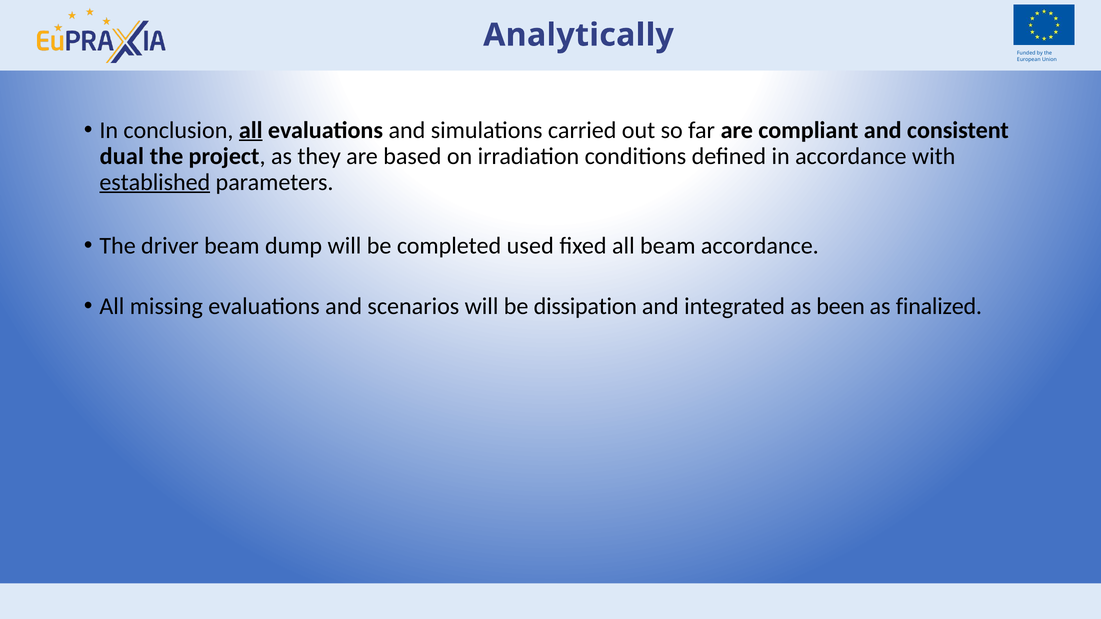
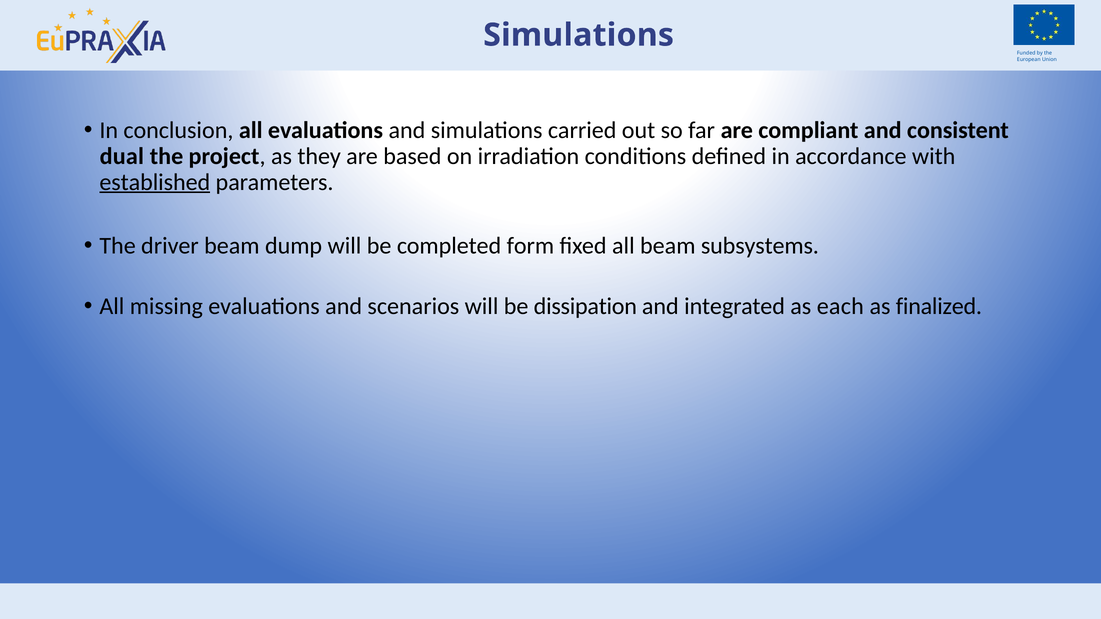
Analytically: Analytically -> Simulations (579, 35)
all underline: present -> none (251, 130)
used: used -> form (530, 246)
beam accordance: accordance -> subsystems (760, 246)
been: been -> each (840, 306)
